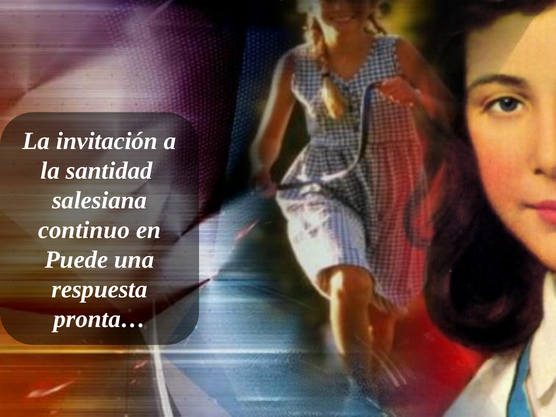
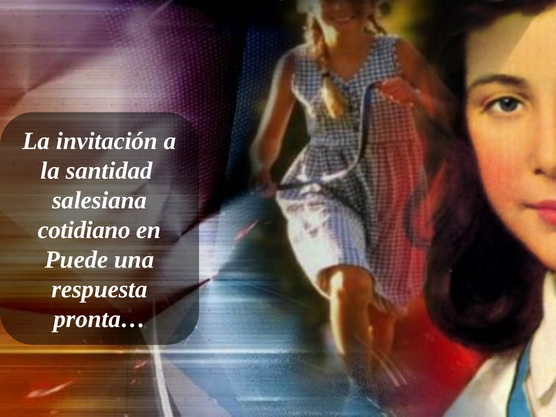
continuo: continuo -> cotidiano (84, 230)
